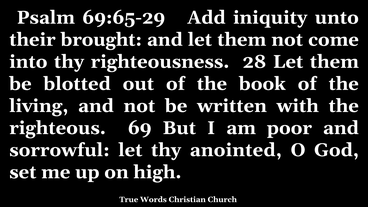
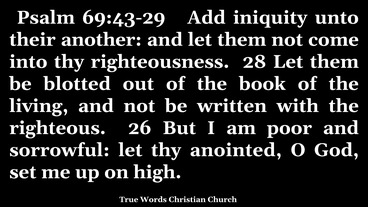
69:65-29: 69:65-29 -> 69:43-29 (124, 18)
brought: brought -> another (101, 40)
69: 69 -> 26 (140, 128)
